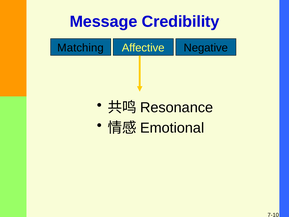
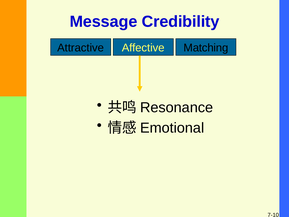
Matching: Matching -> Attractive (81, 48)
Negative: Negative -> Matching (206, 48)
